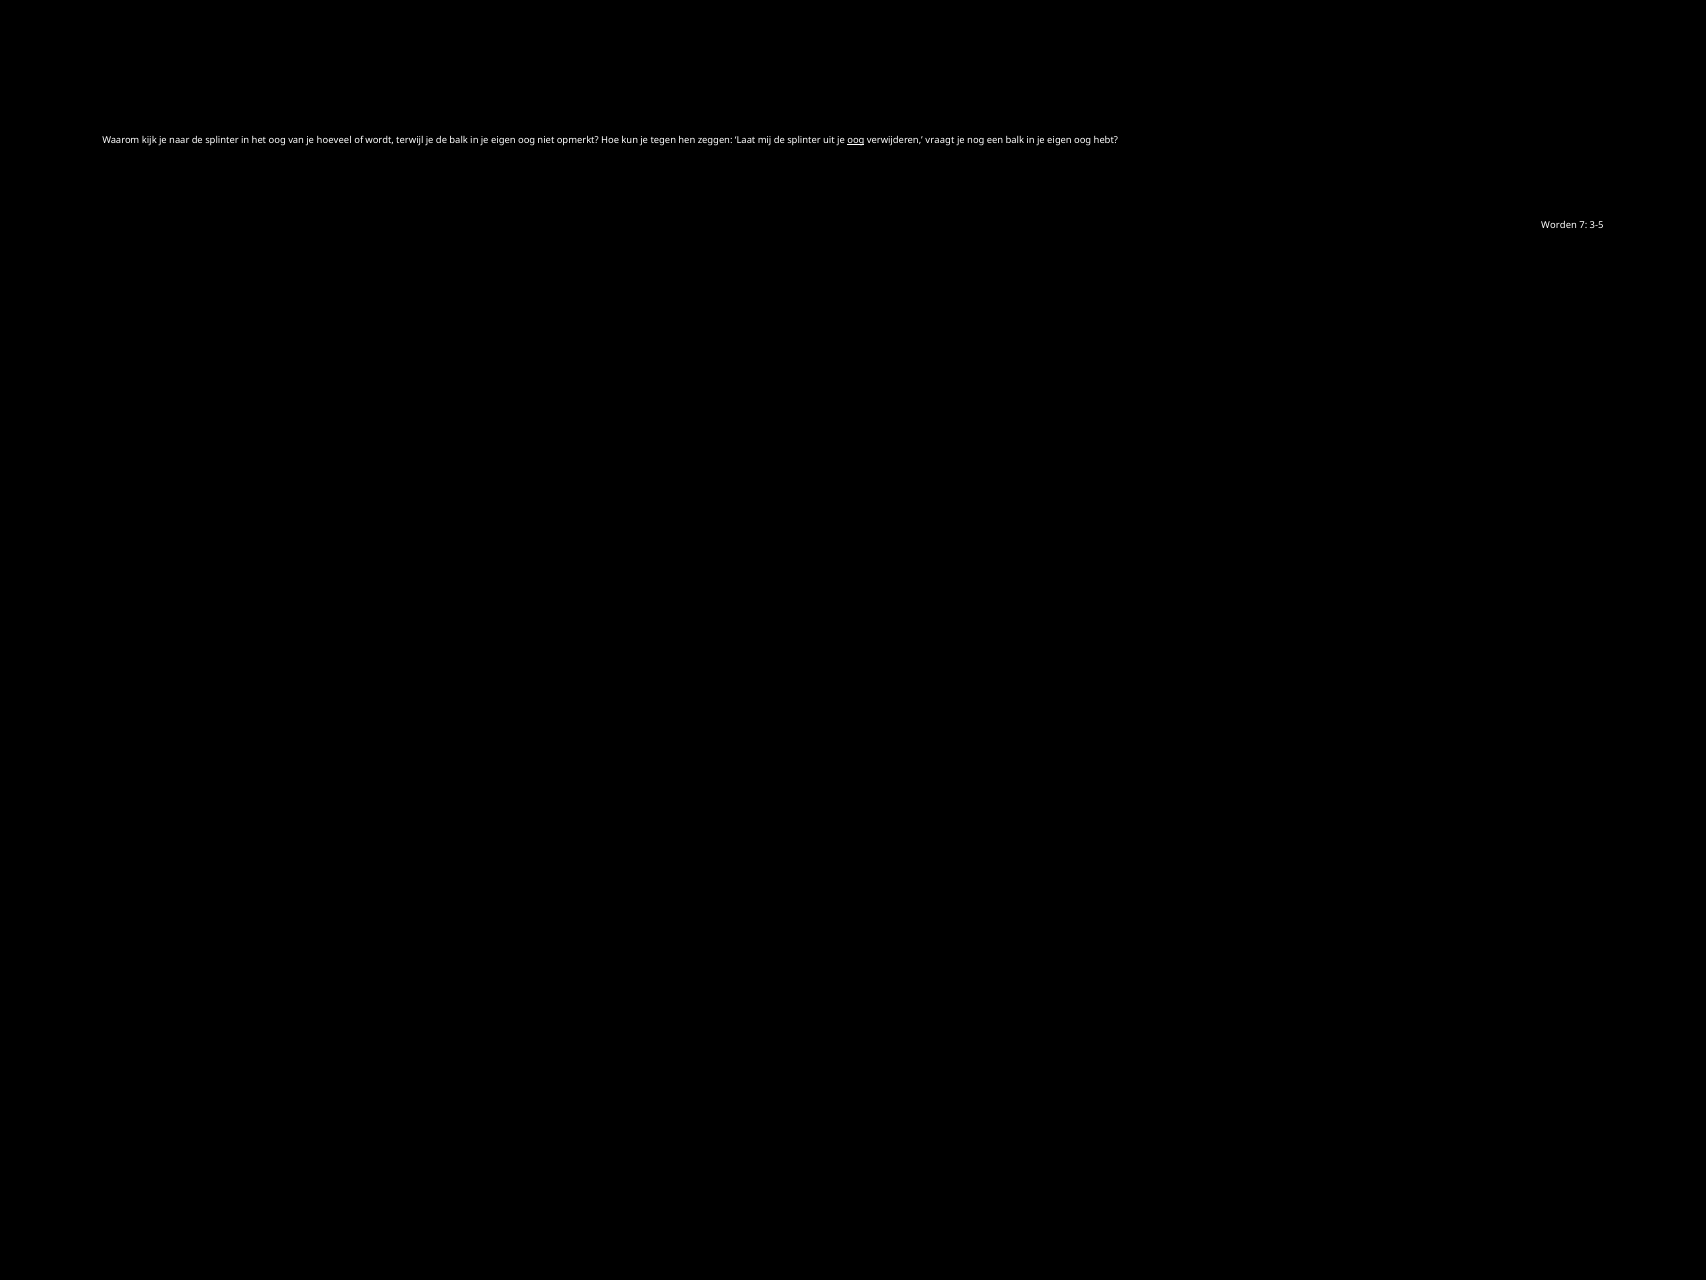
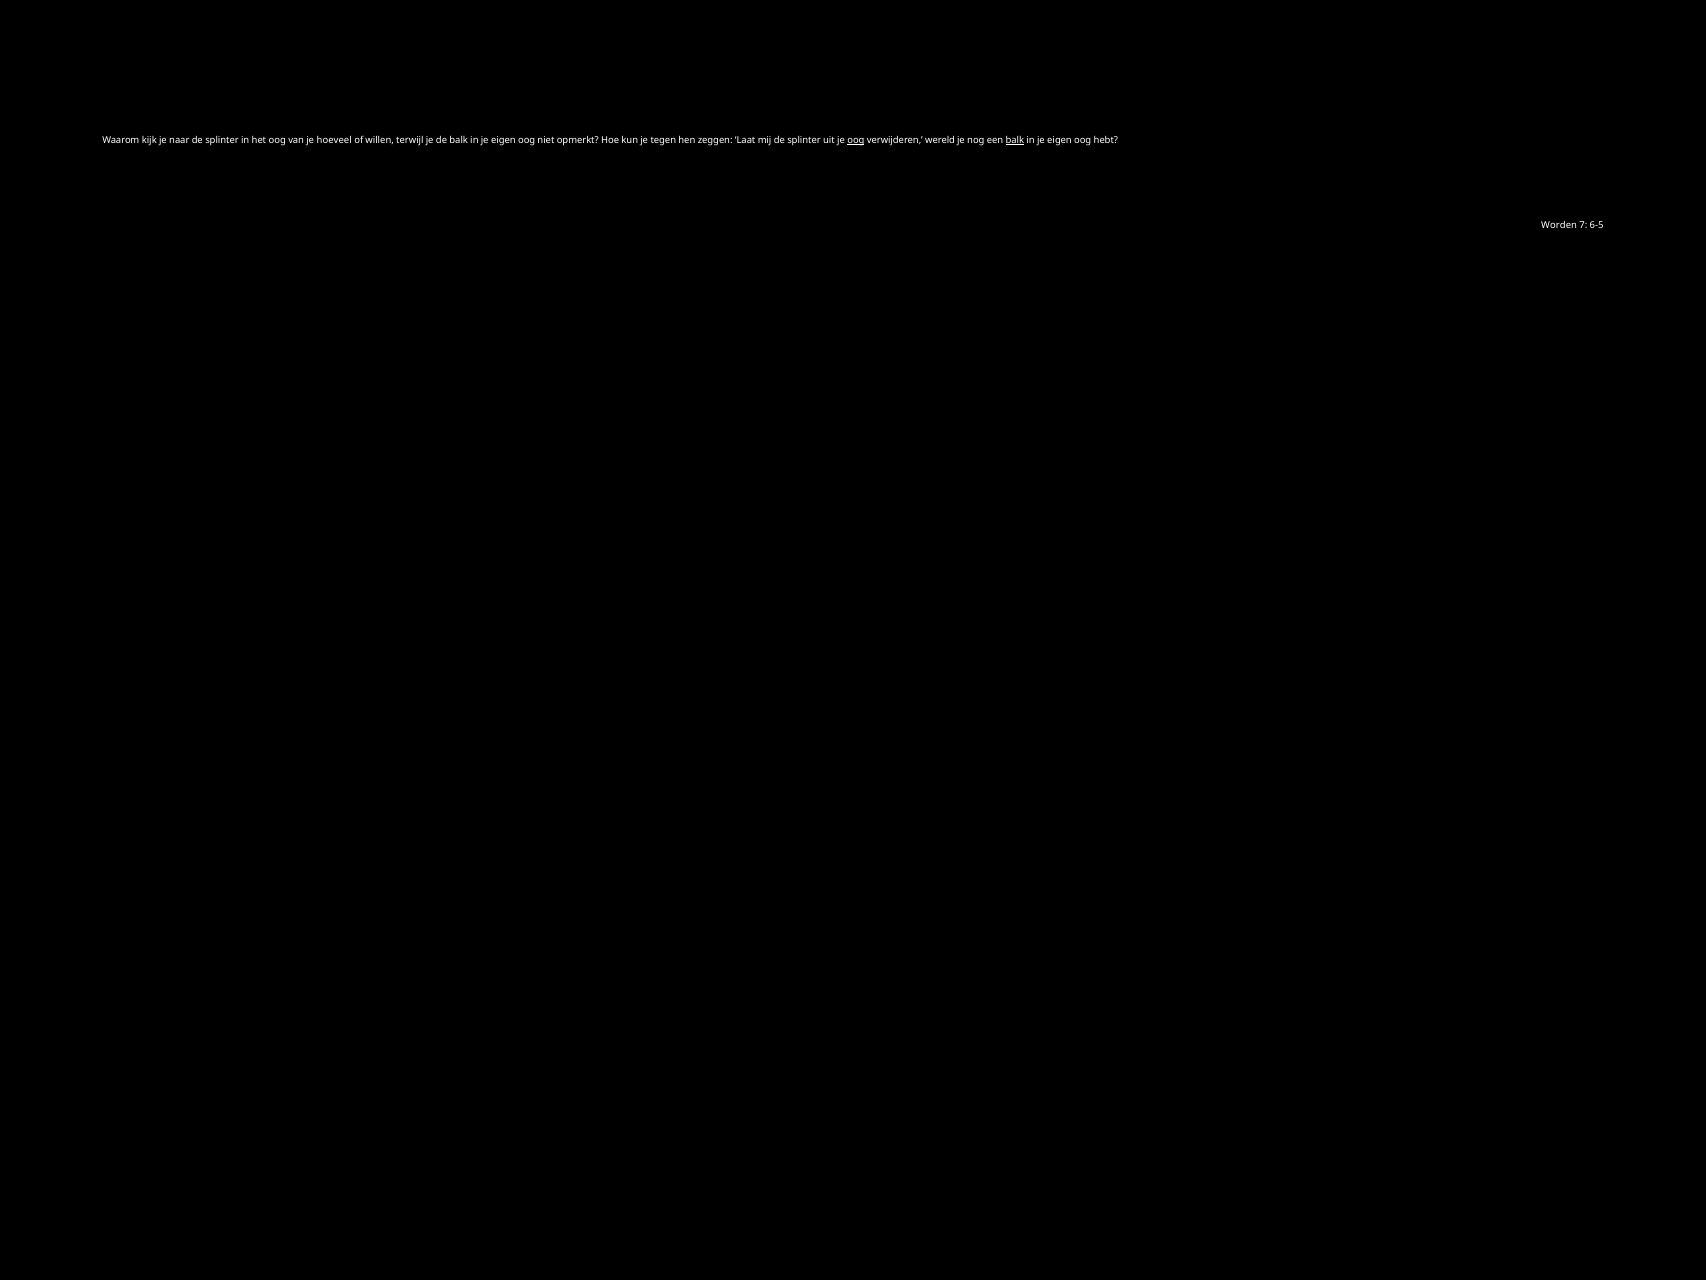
wordt: wordt -> willen (380, 140)
vraagt: vraagt -> wereld (940, 140)
balk underline: none -> present (1015, 140)
3-5: 3-5 -> 6-5 (1597, 225)
